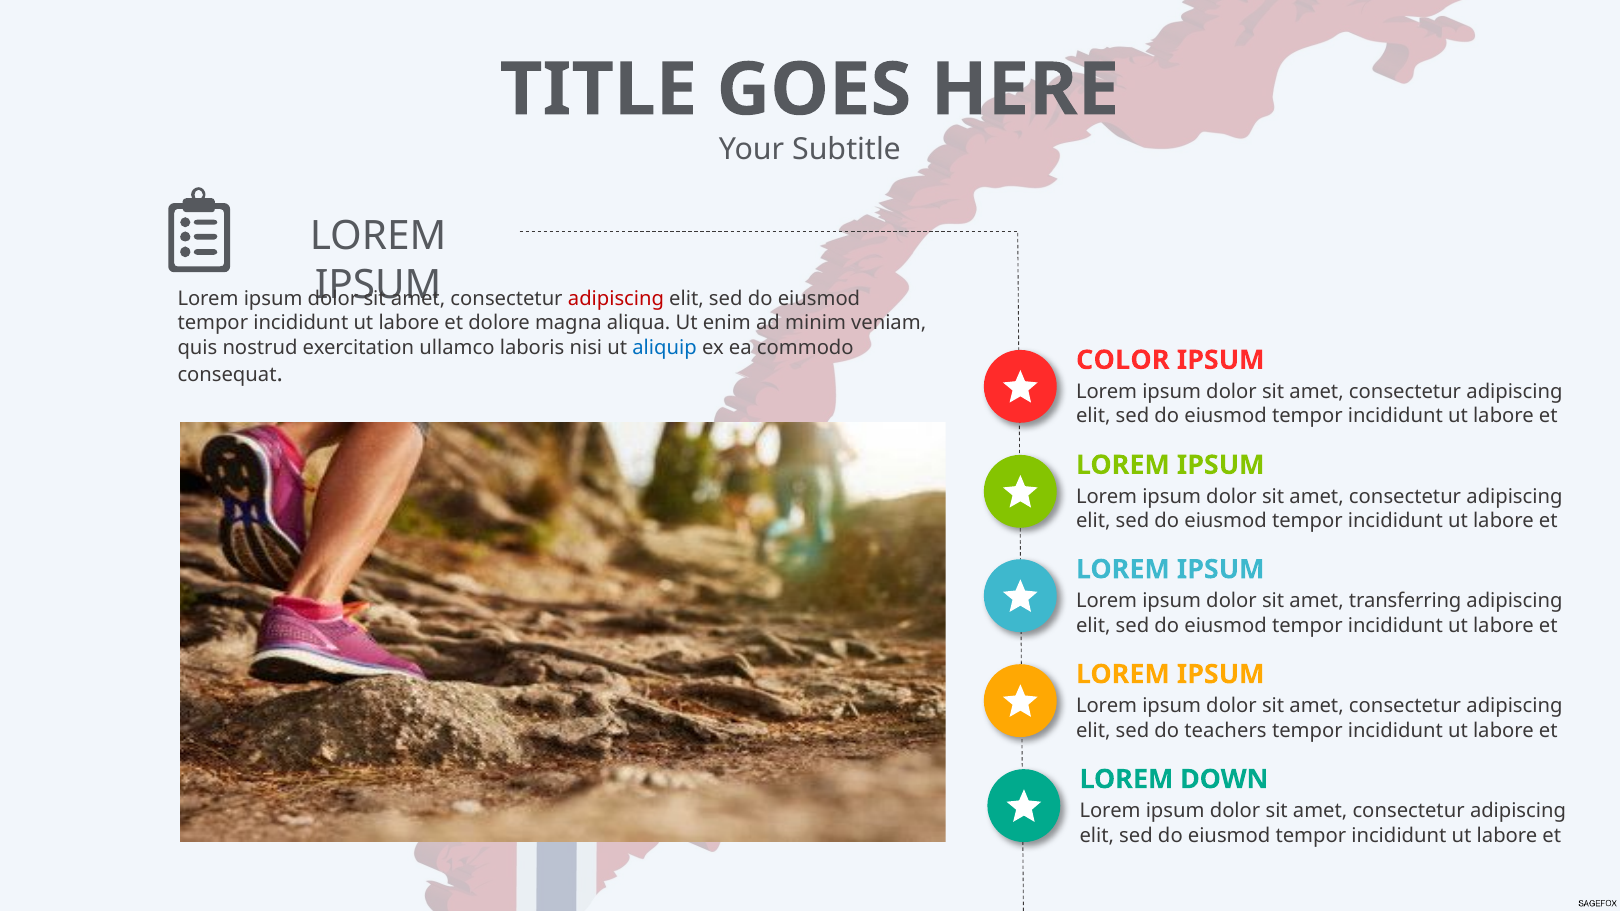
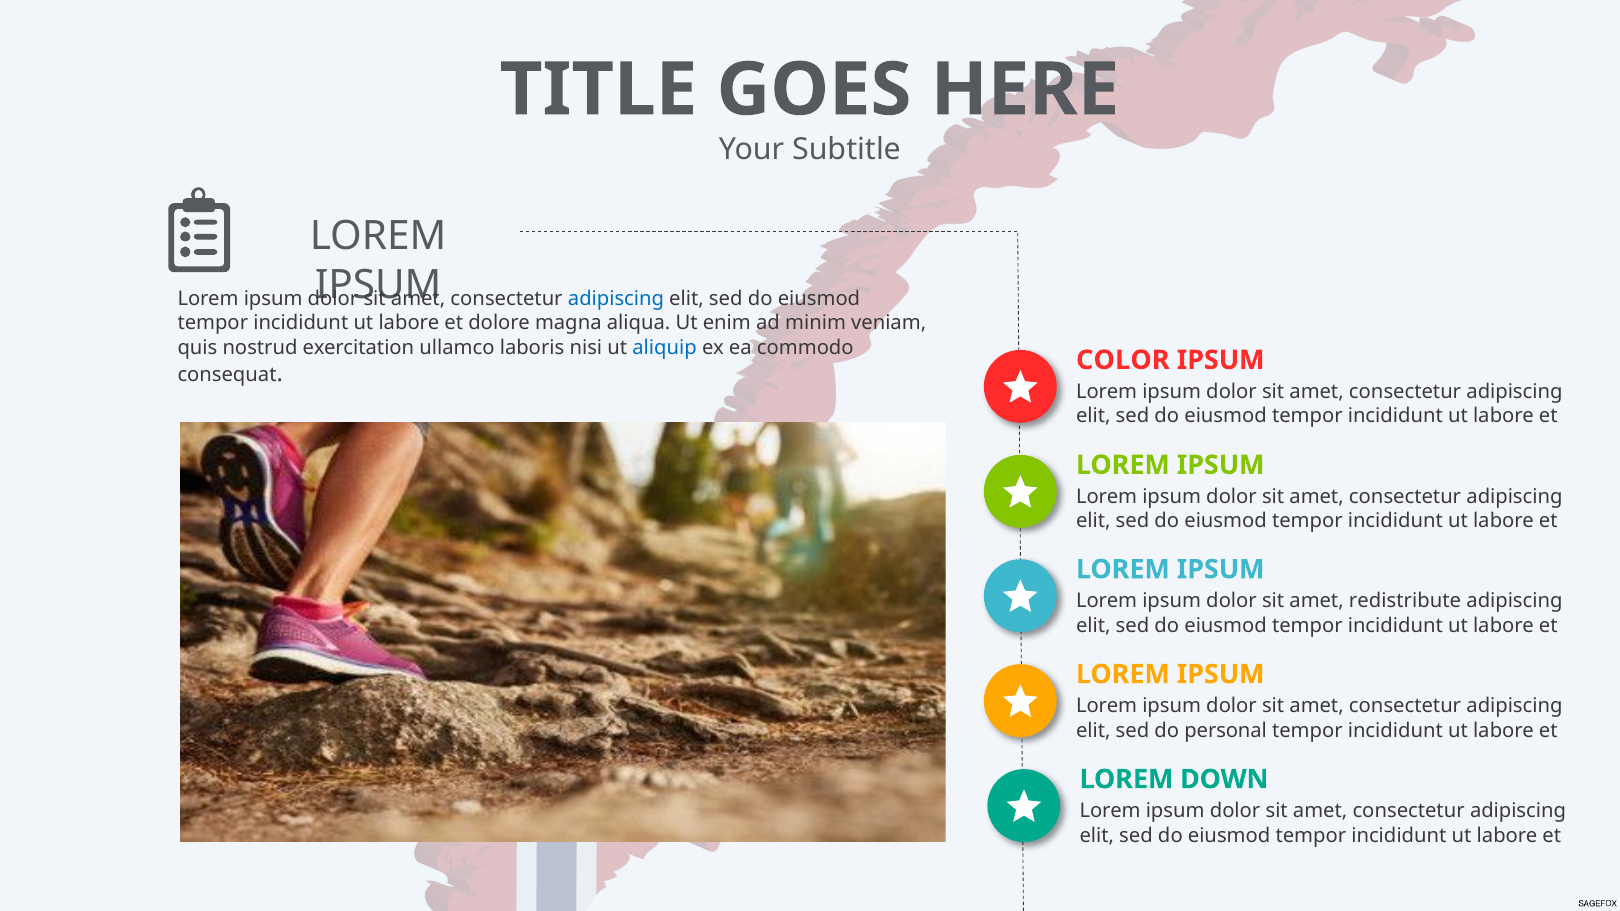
adipiscing colour: red -> blue (616, 299)
transferring: transferring -> redistribute (1405, 601)
teachers: teachers -> personal (1226, 731)
